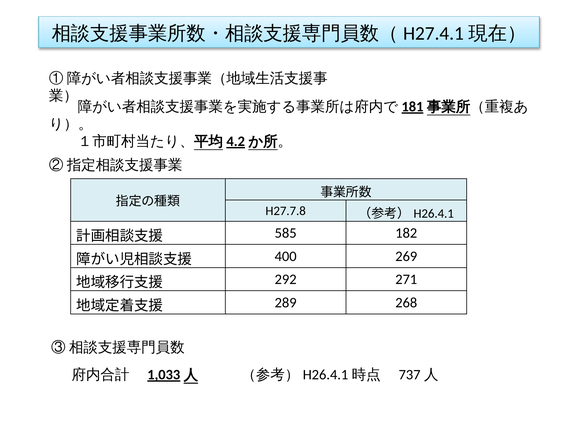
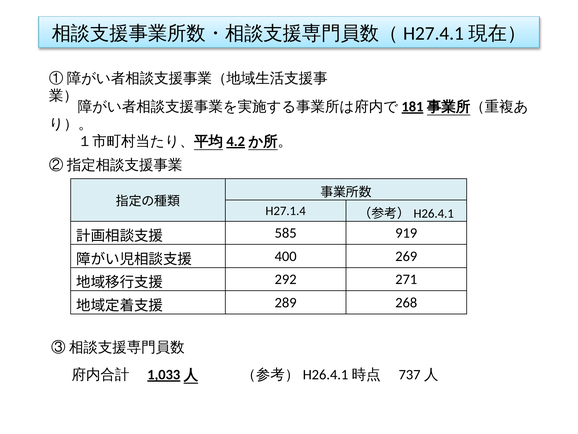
H27.7.8: H27.7.8 -> H27.1.4 (286, 211)
182: 182 -> 919 (406, 233)
